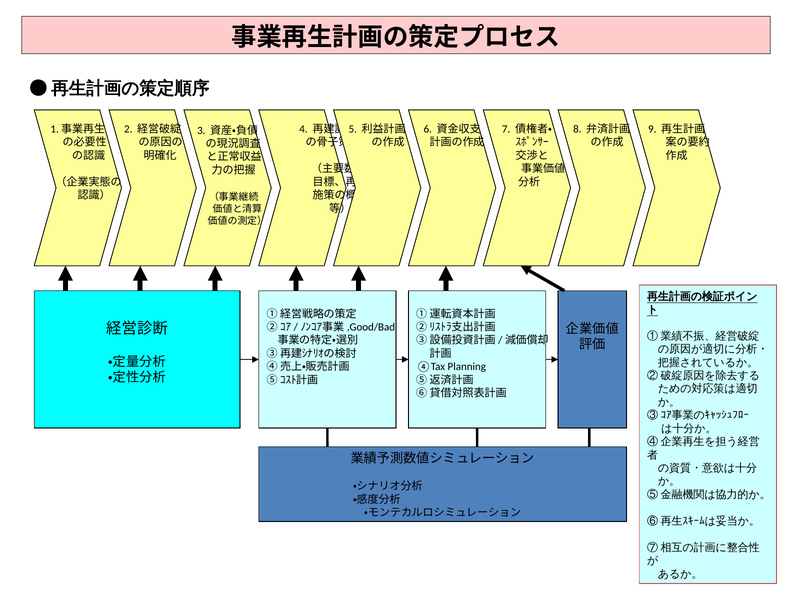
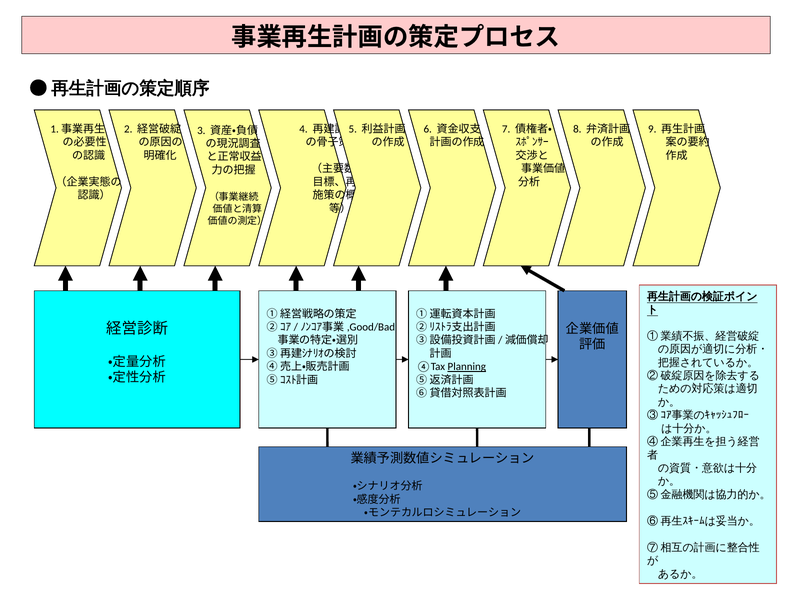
Planning underline: none -> present (467, 367)
